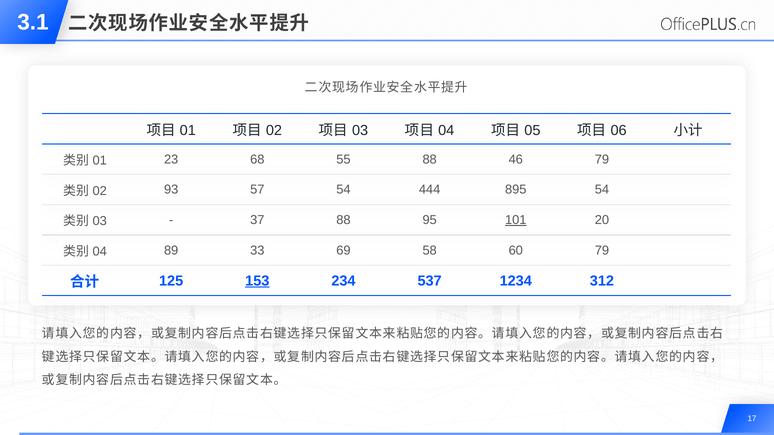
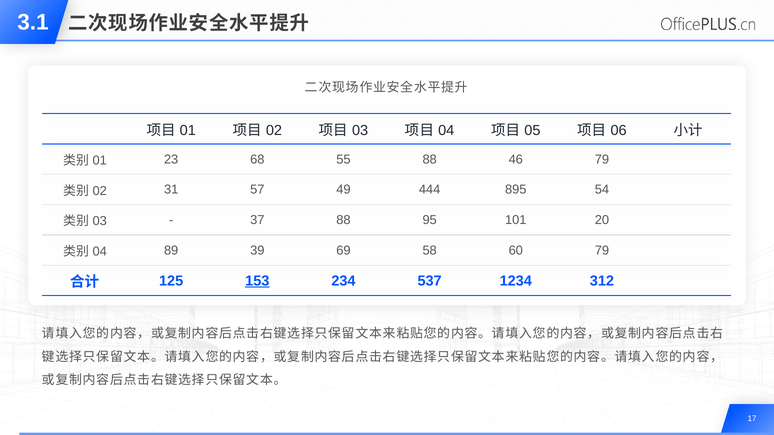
93: 93 -> 31 (171, 190)
57 54: 54 -> 49 (344, 190)
101 underline: present -> none (516, 220)
33: 33 -> 39 (257, 251)
